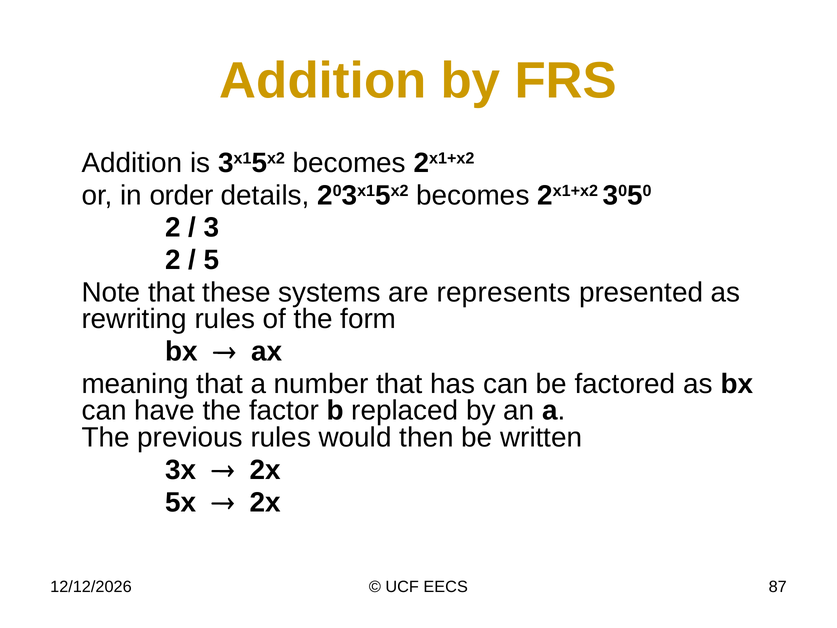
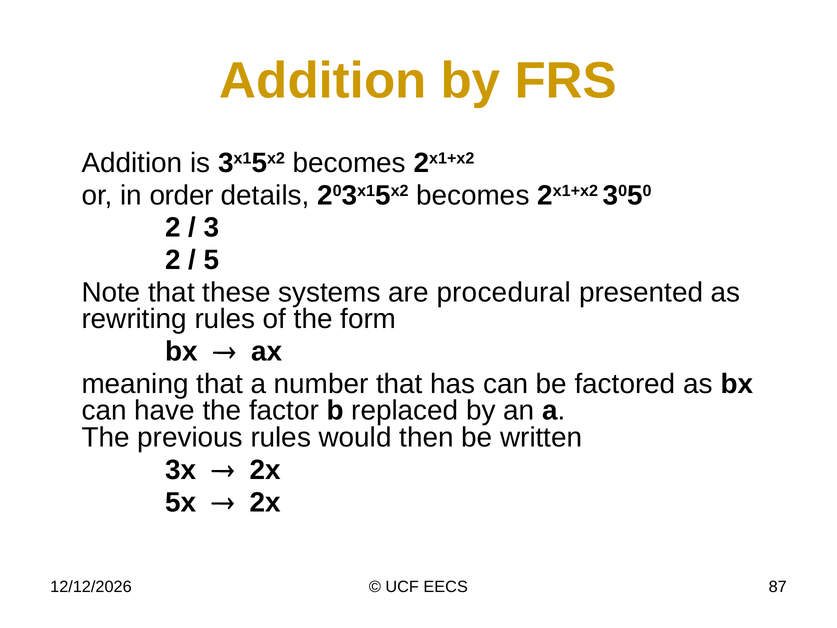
represents: represents -> procedural (504, 292)
